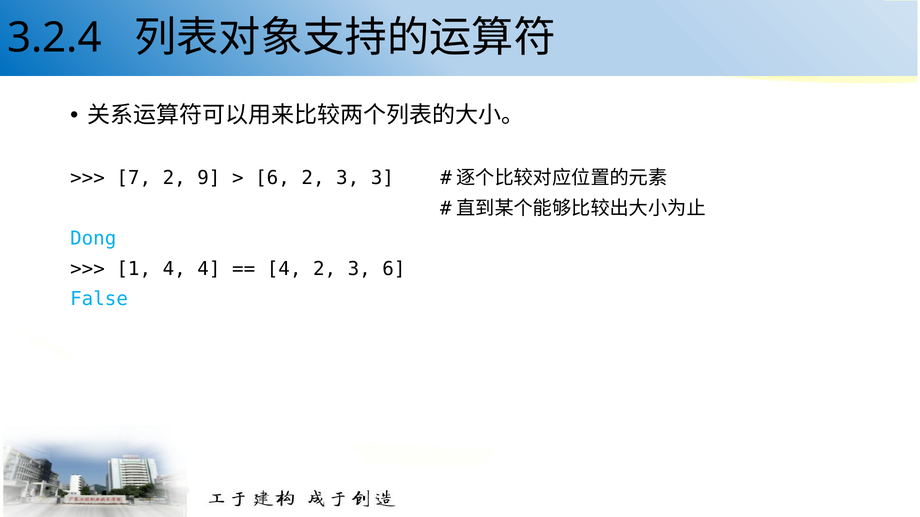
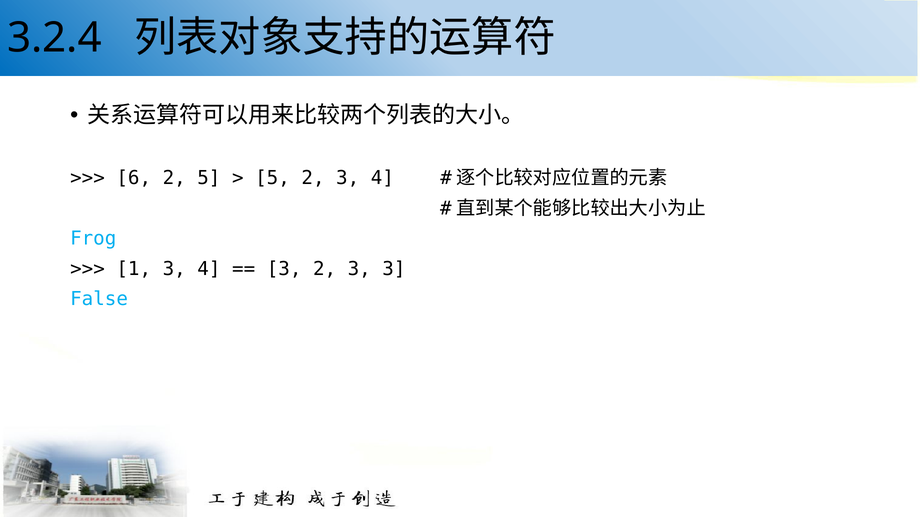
7: 7 -> 6 (134, 178)
2 9: 9 -> 5 (209, 178)
6: 6 -> 5 (272, 178)
2 3 3: 3 -> 4 (382, 178)
Dong: Dong -> Frog (93, 239)
1 4: 4 -> 3 (174, 269)
4: 4 -> 3 (284, 269)
3 6: 6 -> 3 (394, 269)
